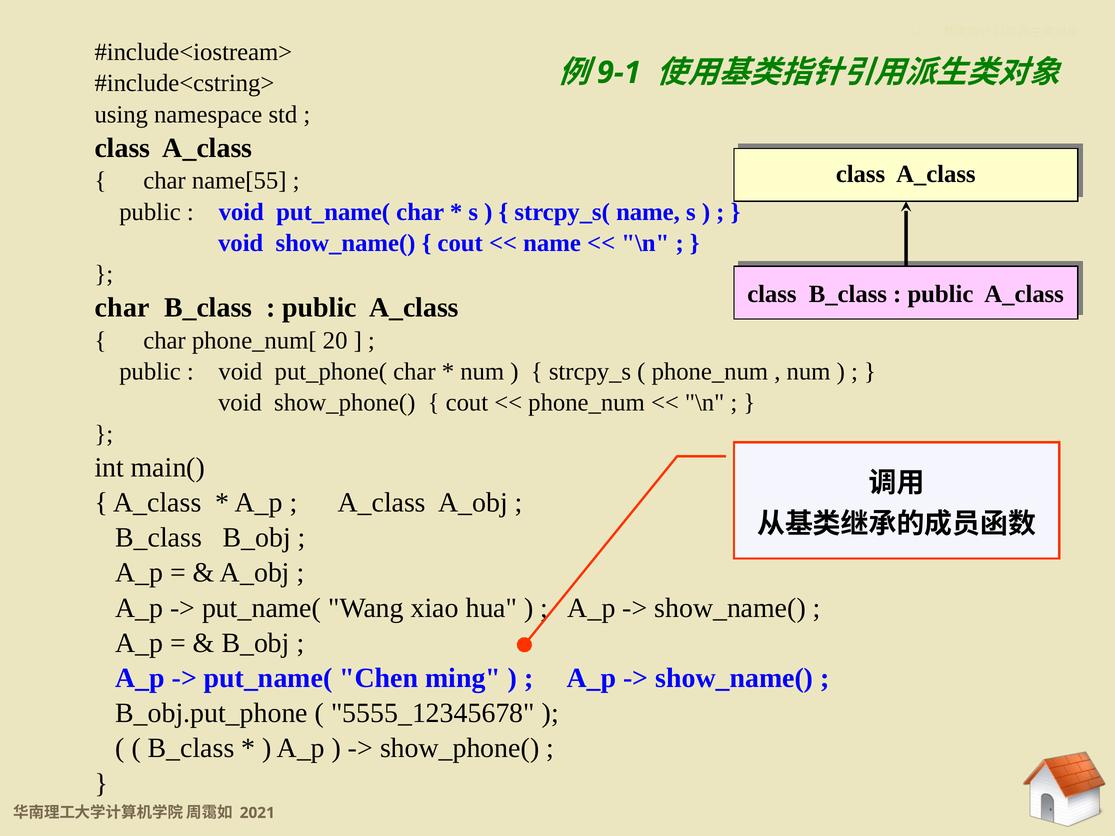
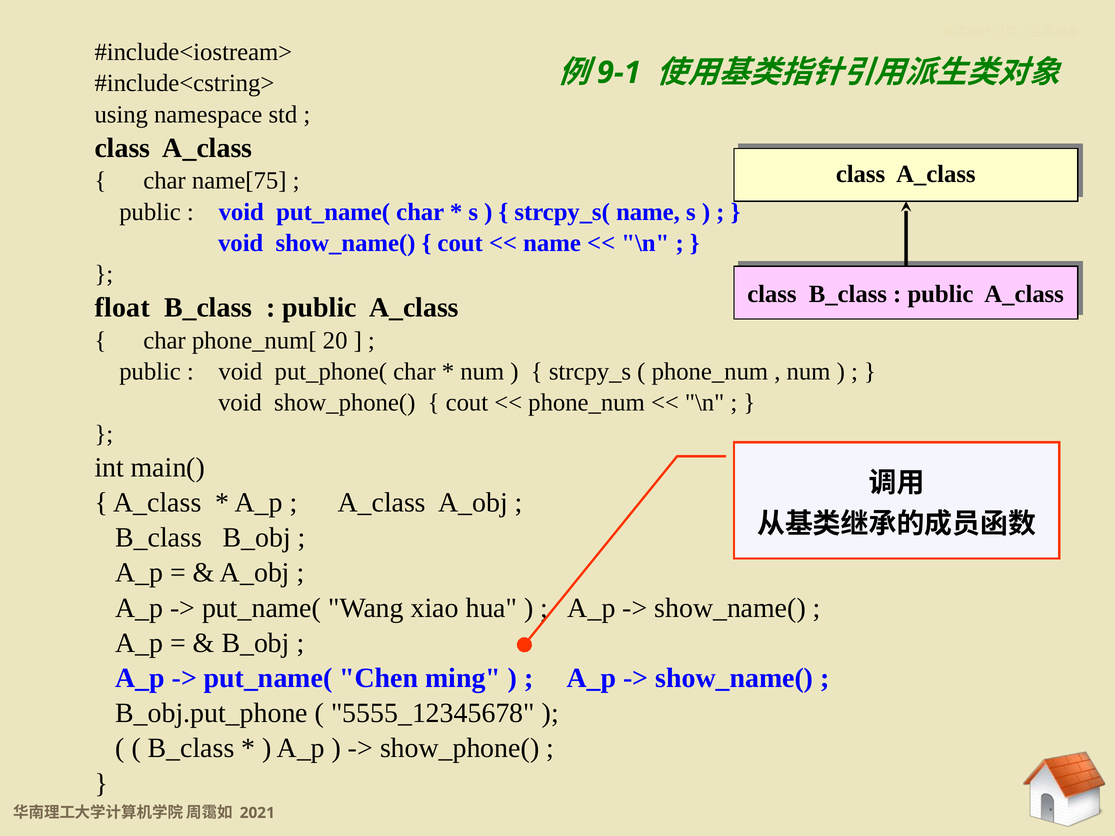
name[55: name[55 -> name[75 (239, 181)
char: char -> float (122, 308)
